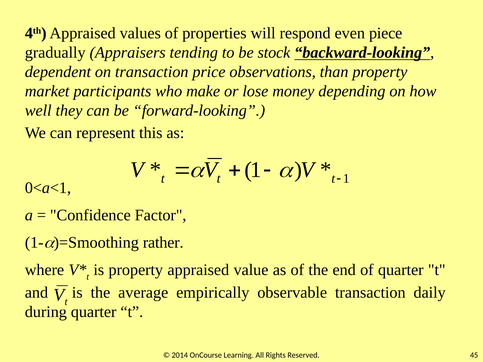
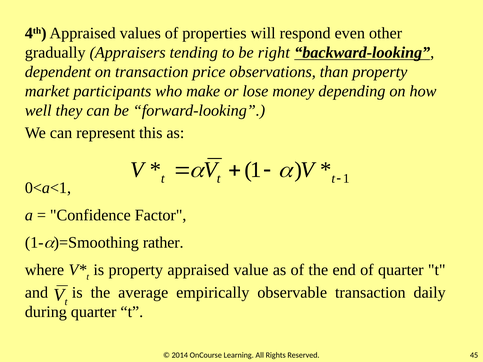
piece: piece -> other (386, 33)
stock: stock -> right (274, 53)
